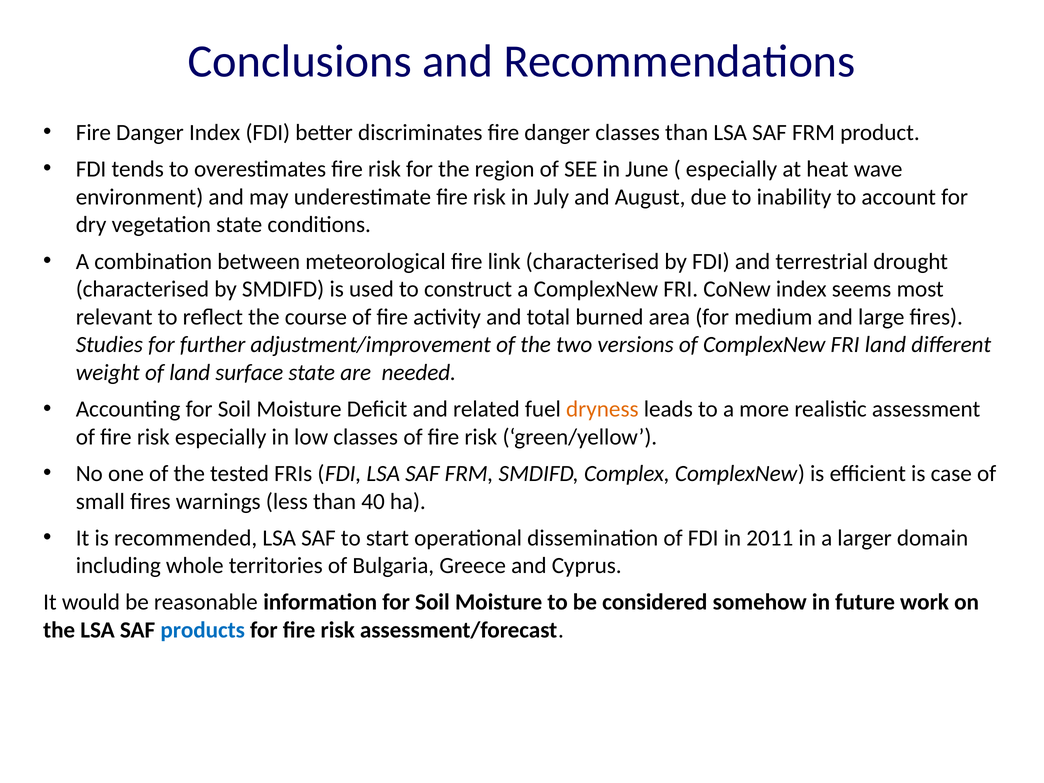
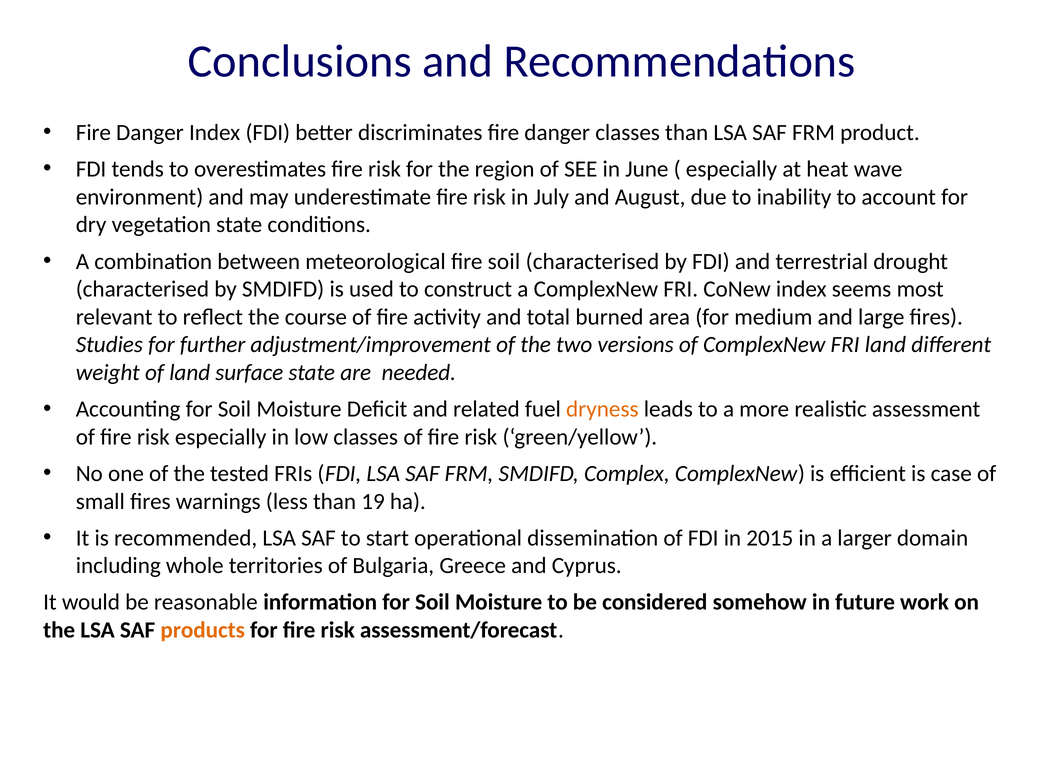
fire link: link -> soil (504, 261)
40: 40 -> 19 (373, 501)
2011: 2011 -> 2015 (770, 538)
products colour: blue -> orange (203, 630)
